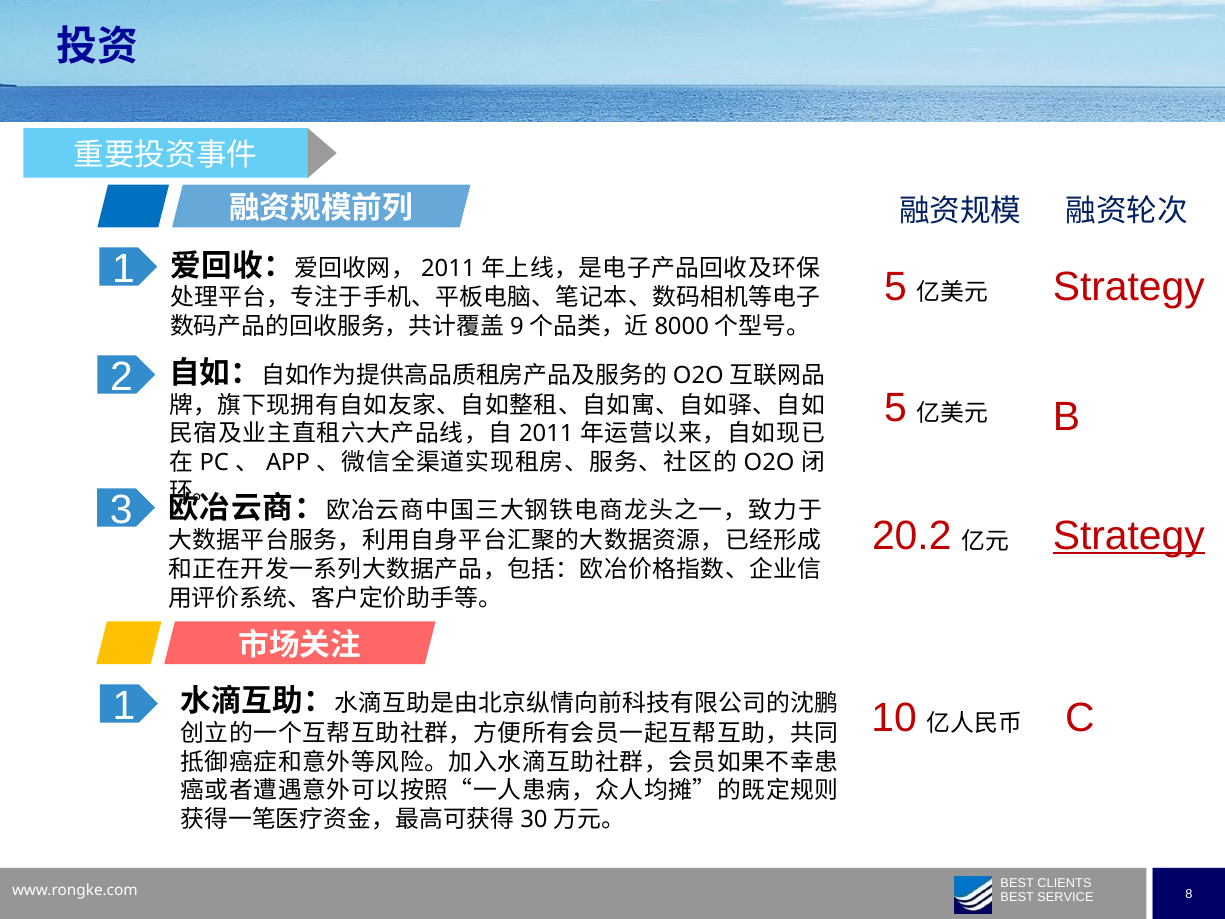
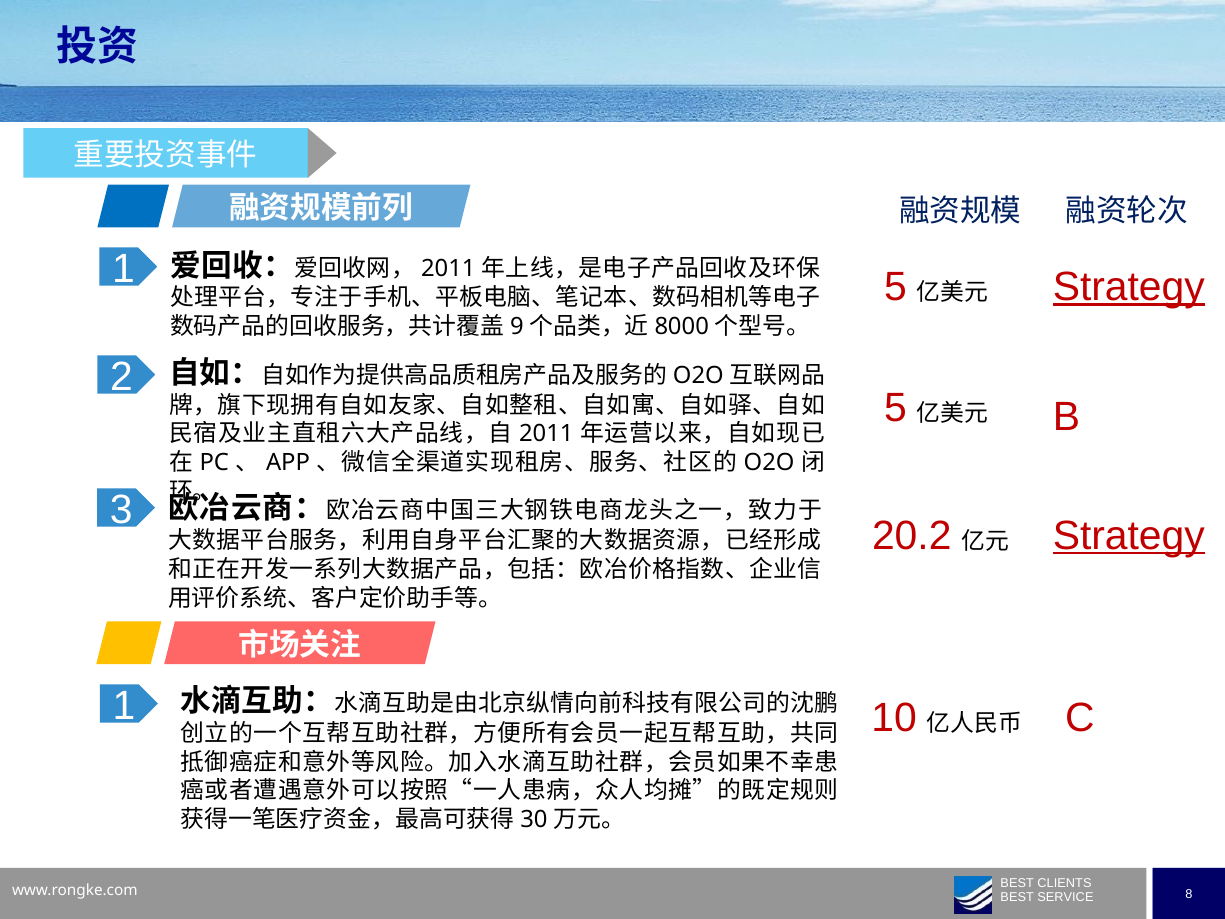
Strategy underline: none -> present (1129, 287)
